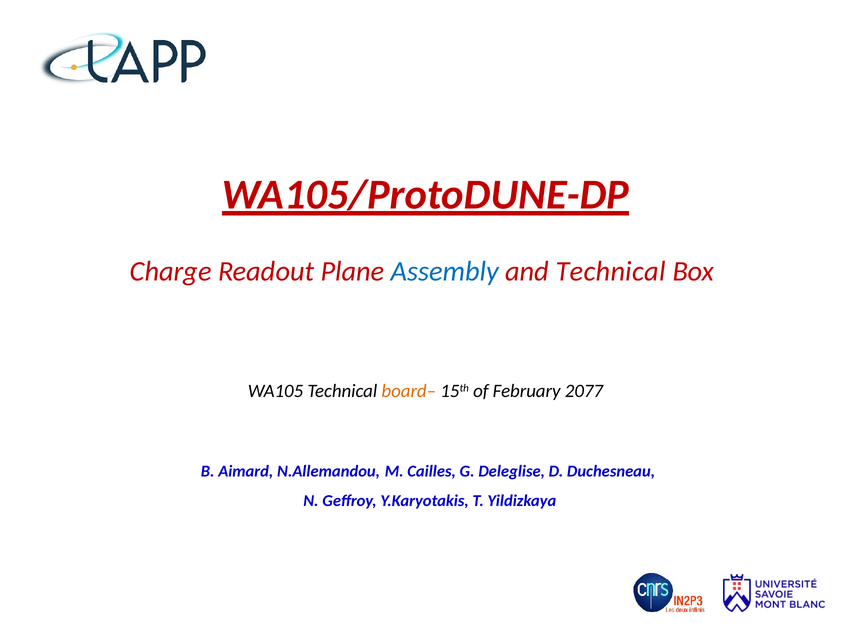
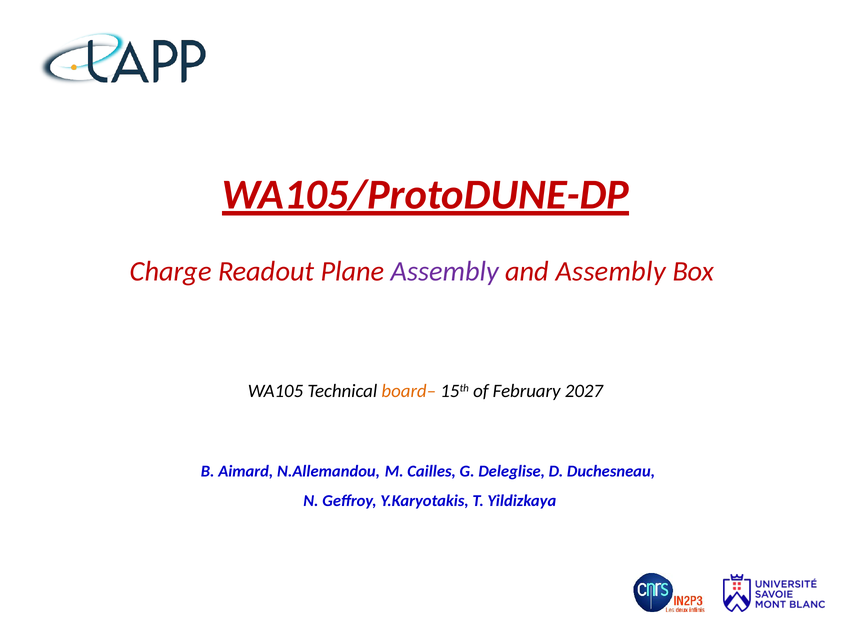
Assembly colour: blue -> purple (445, 272)
and Technical: Technical -> Assembly (611, 272)
2077: 2077 -> 2027 (584, 391)
